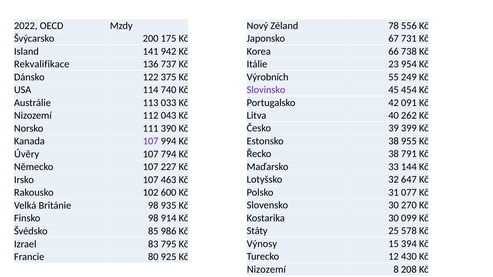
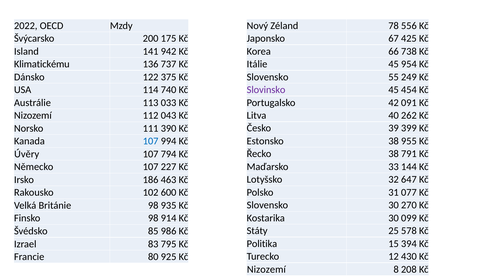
731: 731 -> 425 (409, 39)
Itálie 23: 23 -> 45 (394, 64)
Rekvalifikace: Rekvalifikace -> Klimatickému (42, 64)
Výrobních: Výrobních -> Slovensko (268, 77)
107 colour: purple -> blue (151, 141)
Irsko 107: 107 -> 186 (151, 180)
Výnosy: Výnosy -> Politika (262, 244)
